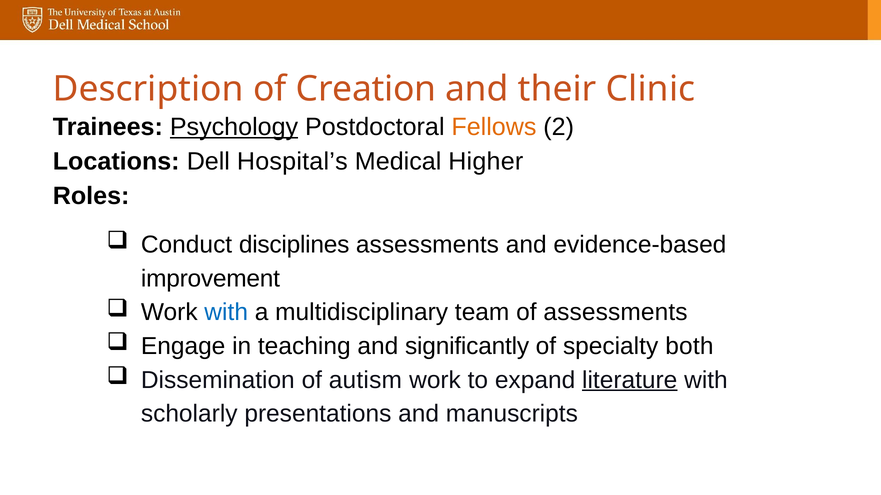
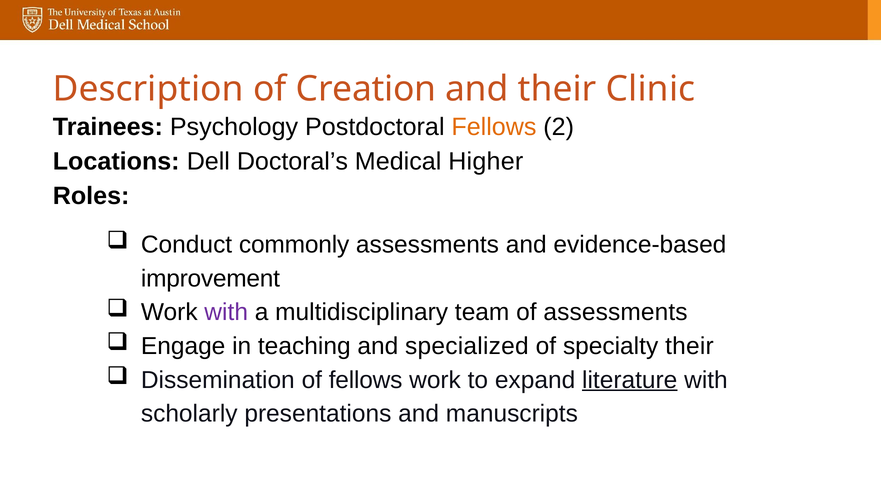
Psychology underline: present -> none (234, 127)
Hospital’s: Hospital’s -> Doctoral’s (292, 162)
disciplines: disciplines -> commonly (294, 245)
with colour: blue -> purple (226, 313)
significantly: significantly -> specialized (467, 347)
specialty both: both -> their (689, 347)
of autism: autism -> fellows (366, 380)
